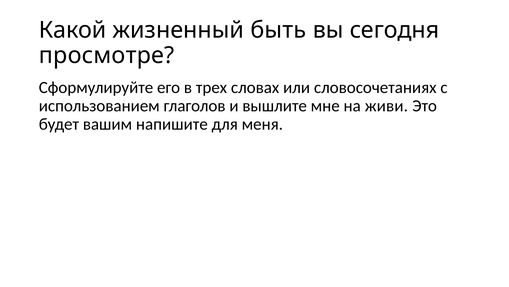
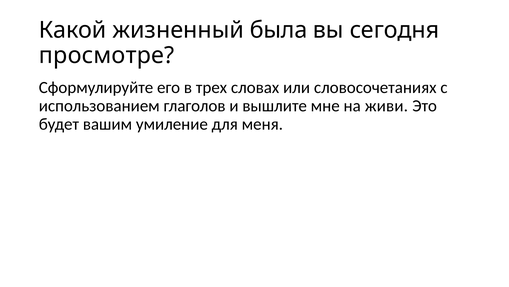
быть: быть -> была (279, 30)
напишите: напишите -> умиление (172, 124)
